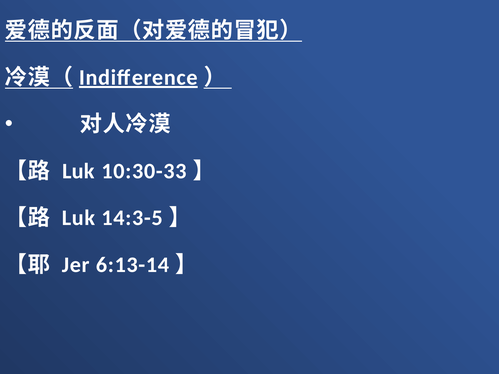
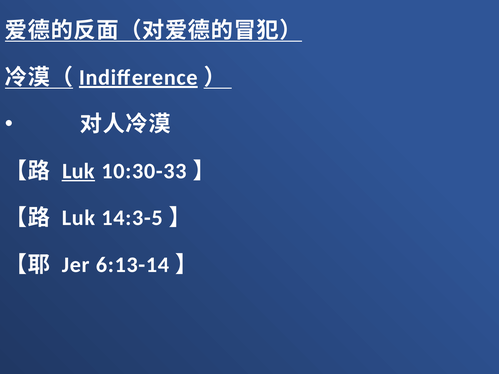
Luk underline: none -> present (78, 171)
